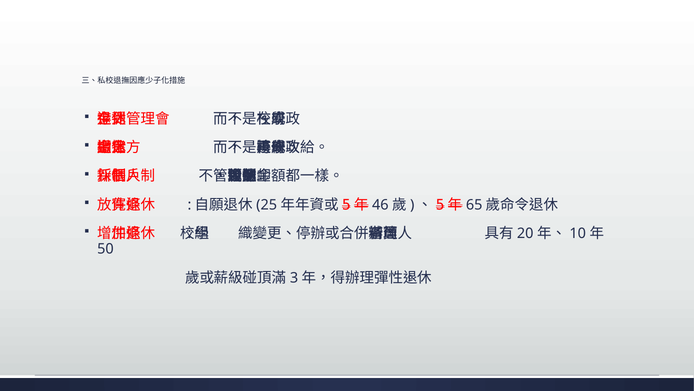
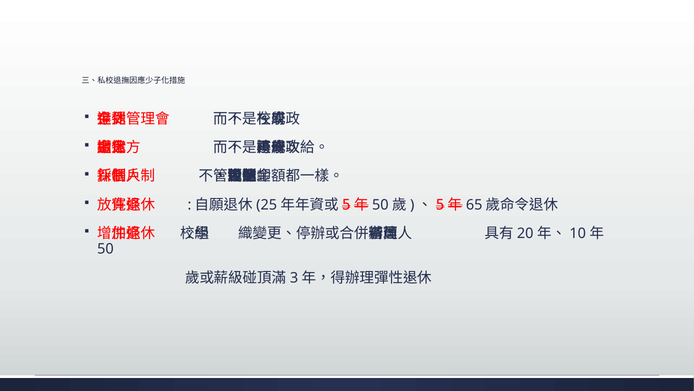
46: 46 -> 50 (380, 204)
